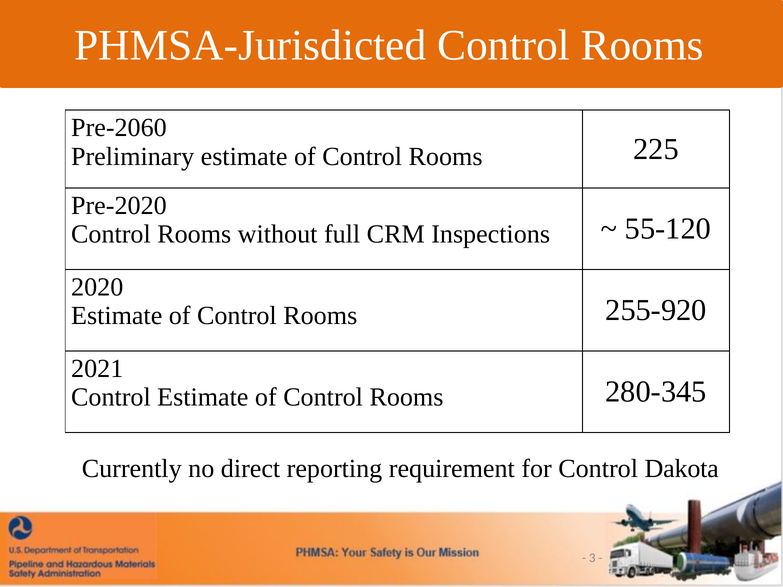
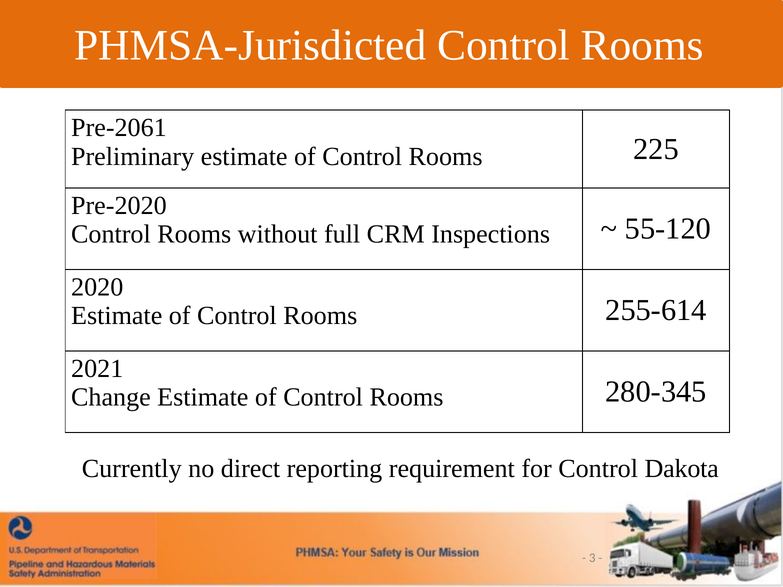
Pre-2060: Pre-2060 -> Pre-2061 (119, 128)
255-920: 255-920 -> 255-614 (656, 310)
Control: Control -> Change (111, 397)
